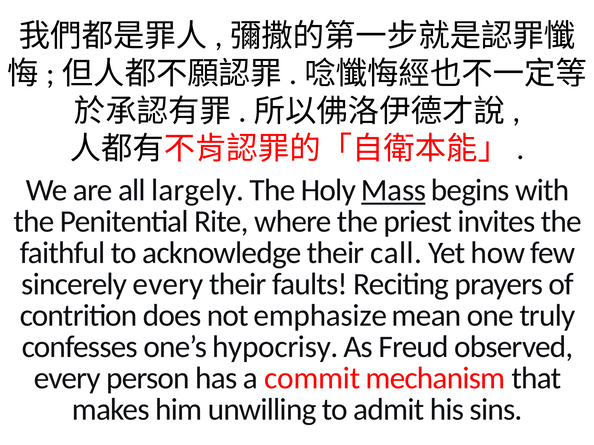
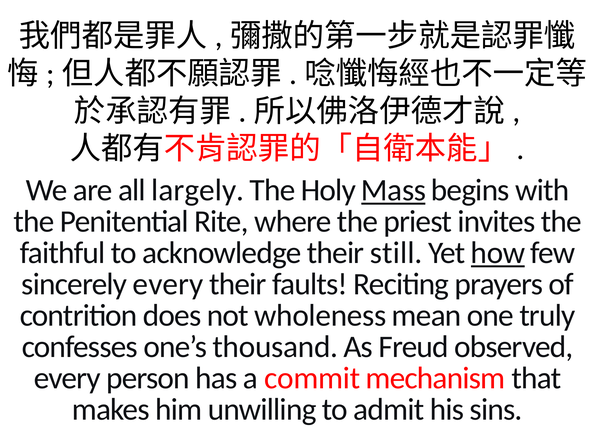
call: call -> still (396, 253)
how underline: none -> present (498, 253)
emphasize: emphasize -> wholeness (320, 316)
hypocrisy: hypocrisy -> thousand (275, 347)
